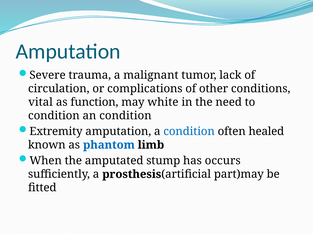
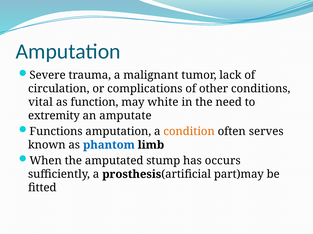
condition: condition -> extremity (54, 116)
an condition: condition -> amputate (125, 116)
Extremity: Extremity -> Functions (56, 132)
condition colour: blue -> orange (189, 132)
healed: healed -> serves (266, 132)
